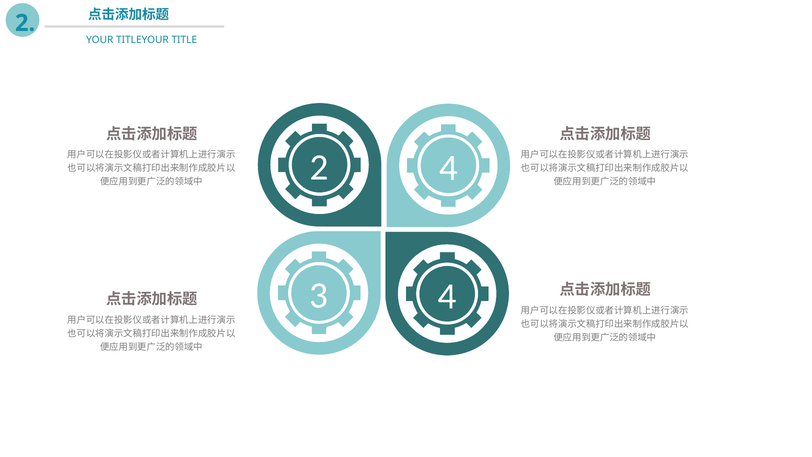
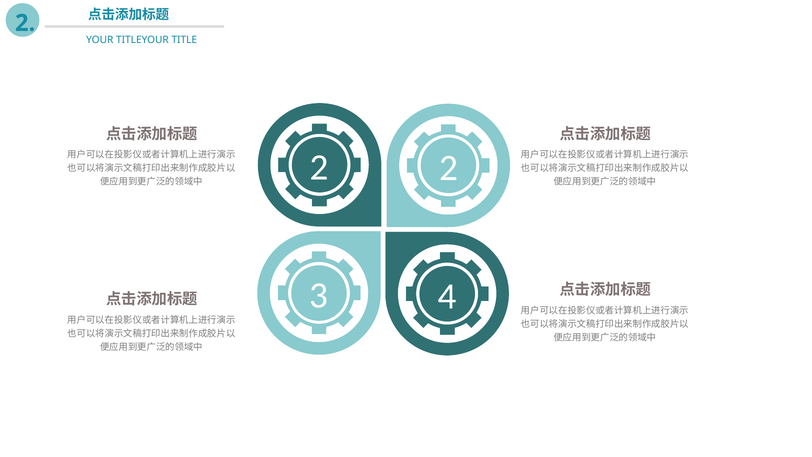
4: 4 -> 2 (448, 168)
